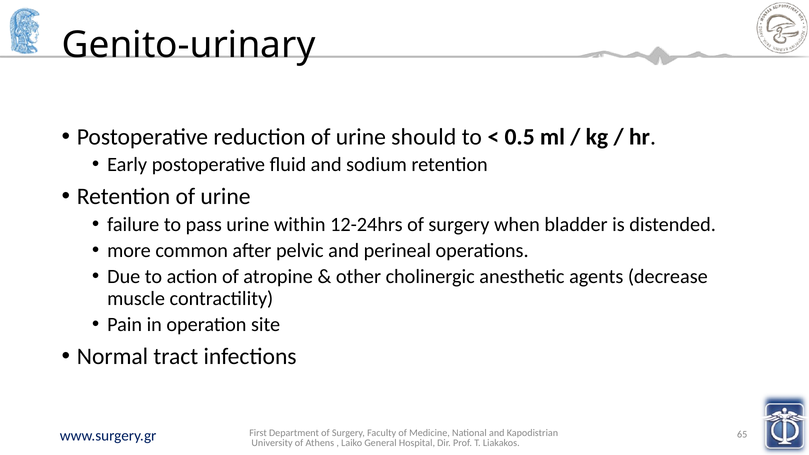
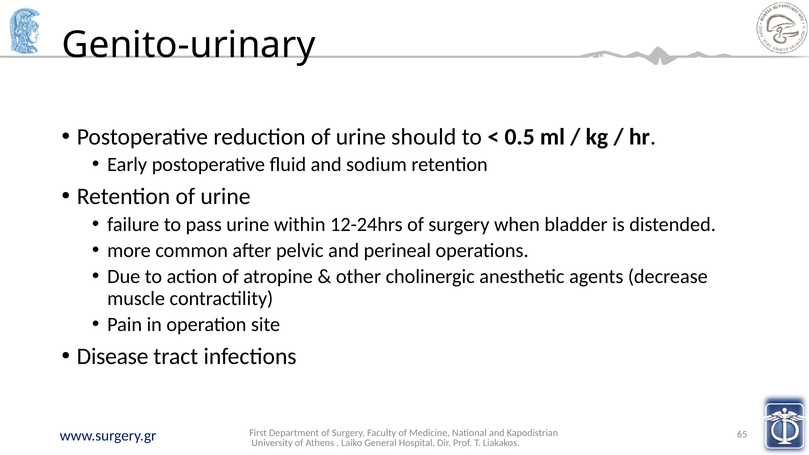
Normal: Normal -> Disease (113, 356)
